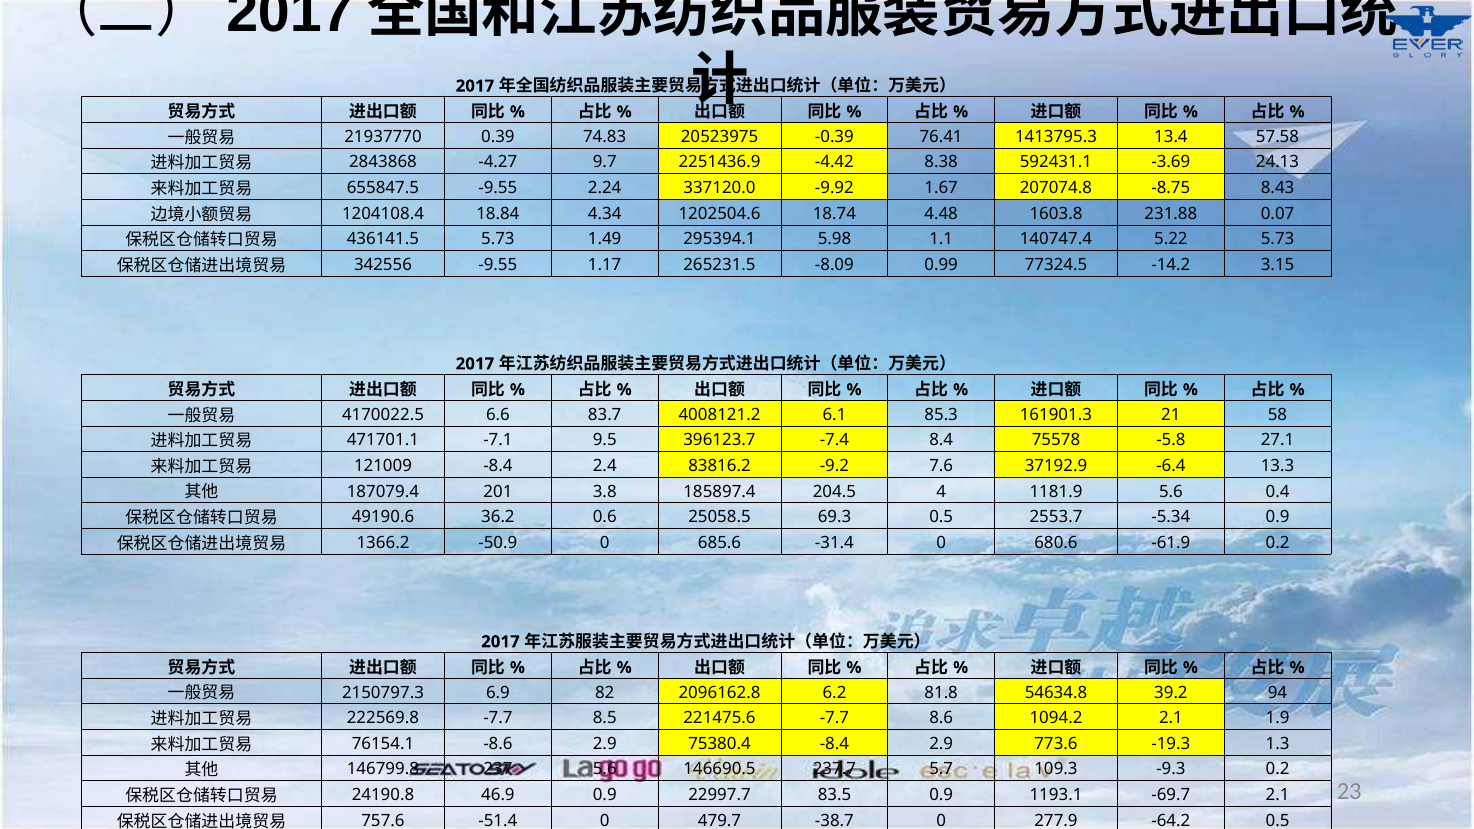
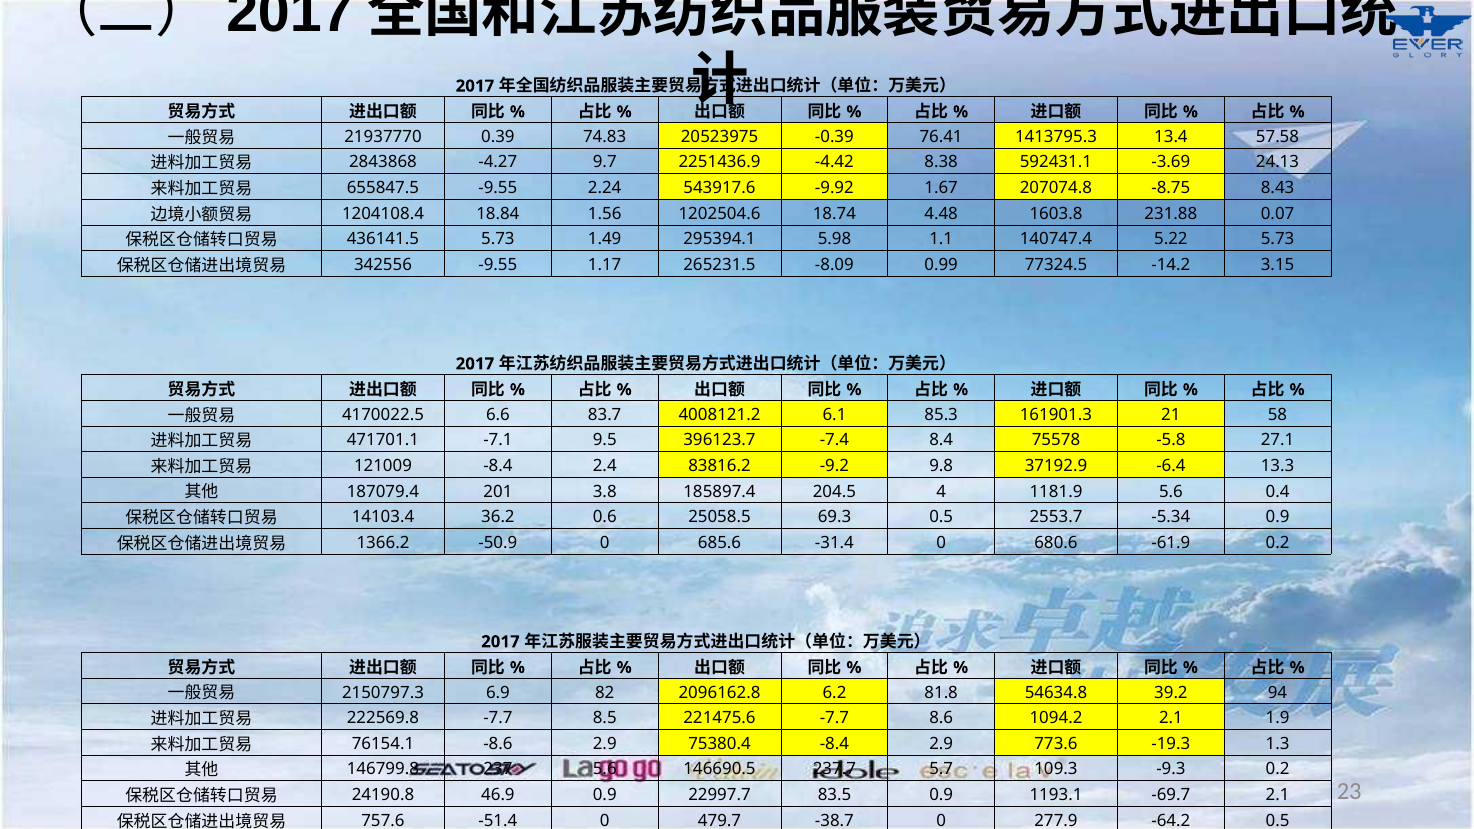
337120.0: 337120.0 -> 543917.6 (720, 188)
4.34: 4.34 -> 1.56 (605, 214)
7.6: 7.6 -> 9.8 (941, 466)
49190.6: 49190.6 -> 14103.4 (383, 517)
